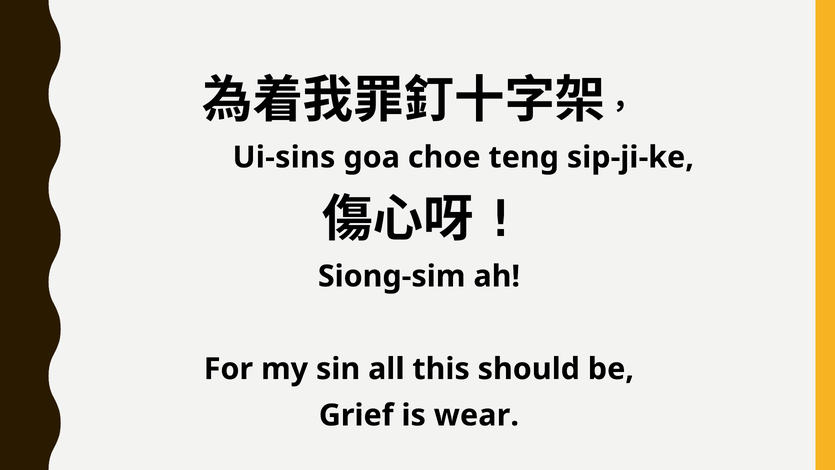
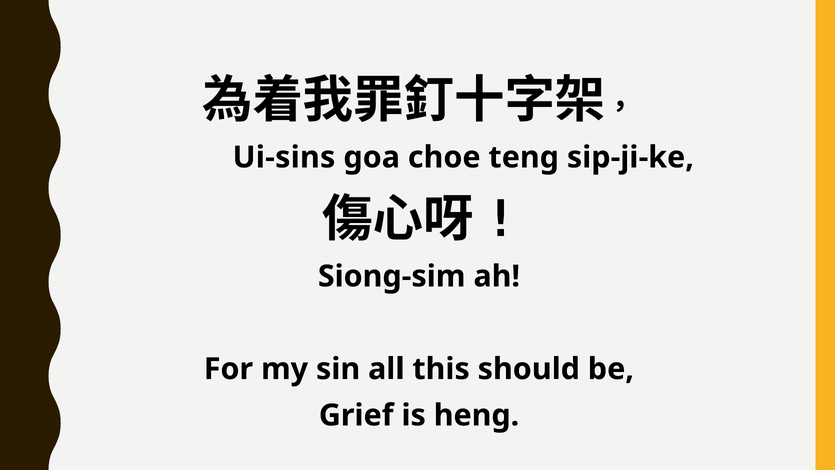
wear: wear -> heng (476, 415)
